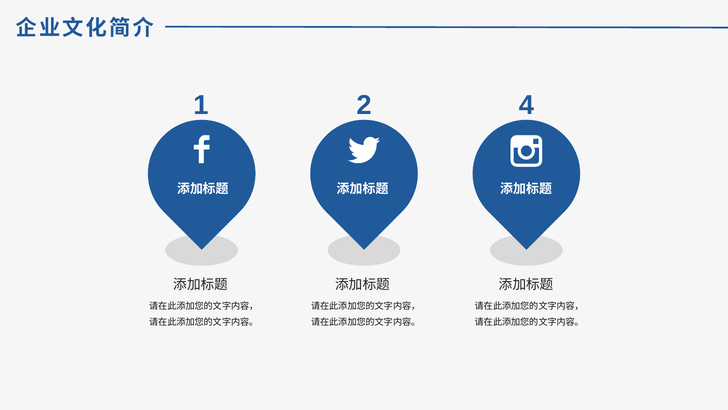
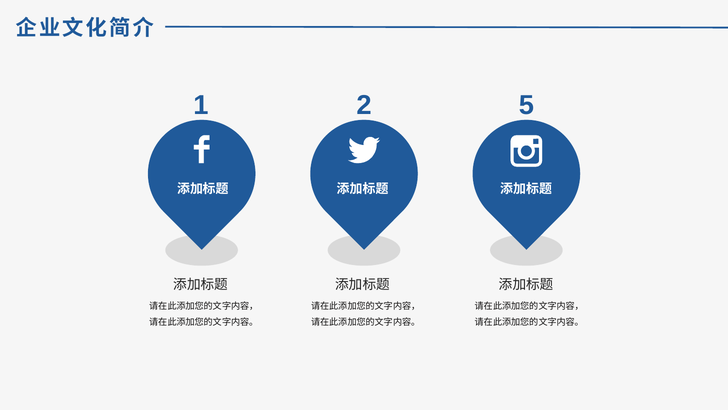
4: 4 -> 5 (526, 105)
